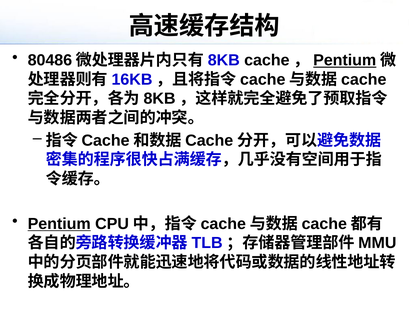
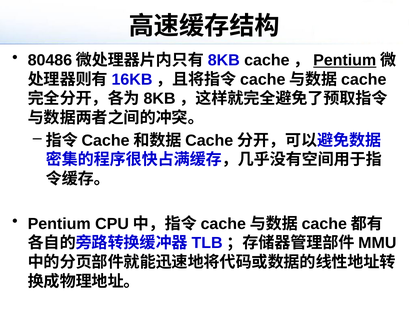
Pentium underline: present -> none (59, 224)
